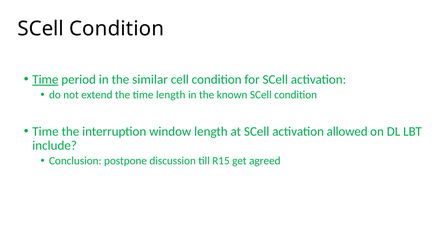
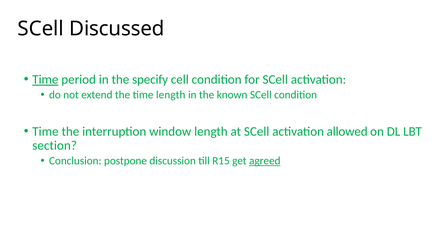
Condition: Condition -> Discussed (117, 29)
similar: similar -> specify (150, 79)
include: include -> section (55, 145)
agreed underline: none -> present (265, 161)
